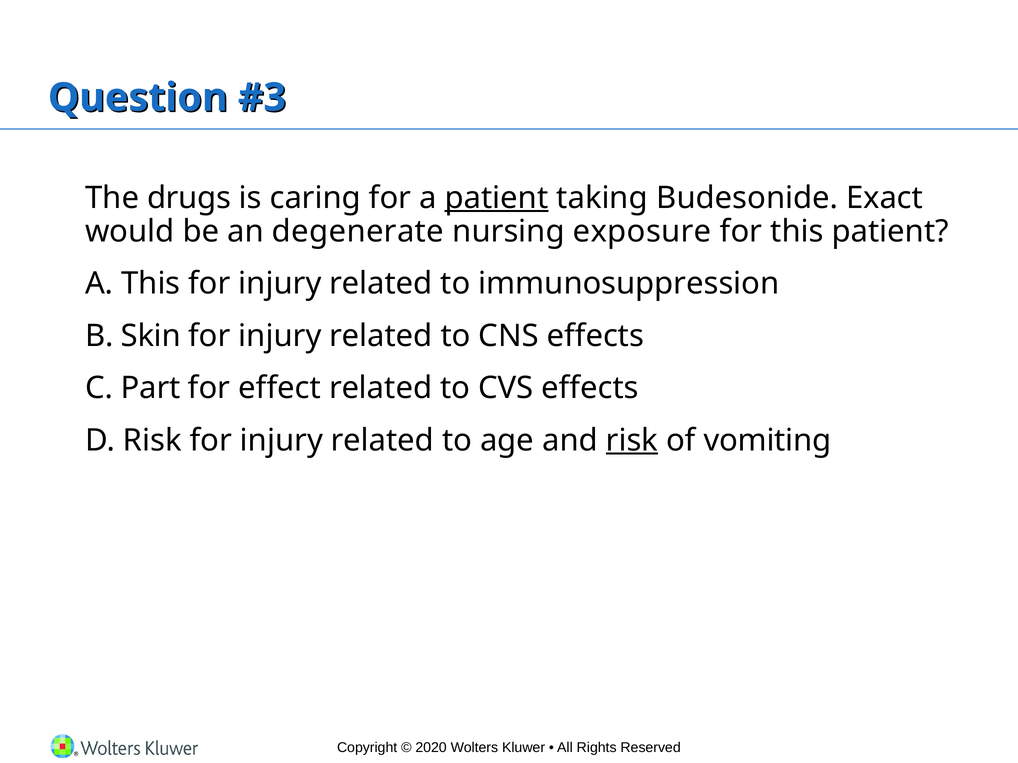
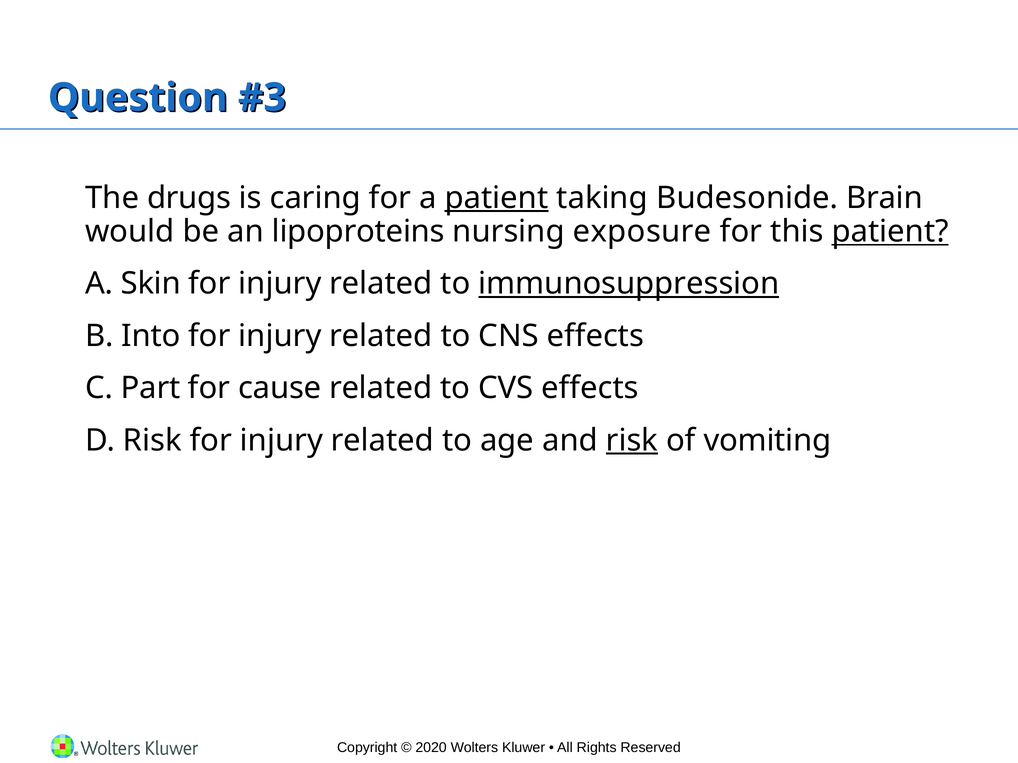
Exact: Exact -> Brain (885, 198)
degenerate: degenerate -> lipoproteins (358, 231)
patient underline: none -> present (890, 231)
A This: This -> Skin (151, 284)
immunosuppression underline: none -> present (629, 284)
Skin: Skin -> Into (151, 336)
effect: effect -> cause (280, 388)
